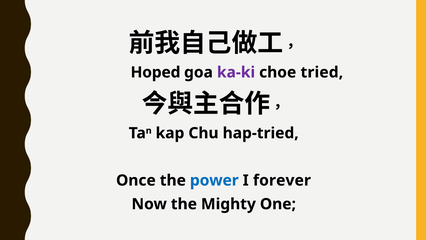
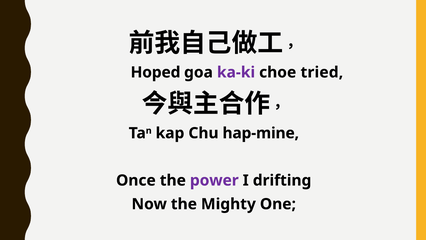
hap-tried: hap-tried -> hap-mine (261, 133)
power colour: blue -> purple (214, 180)
forever: forever -> drifting (282, 180)
